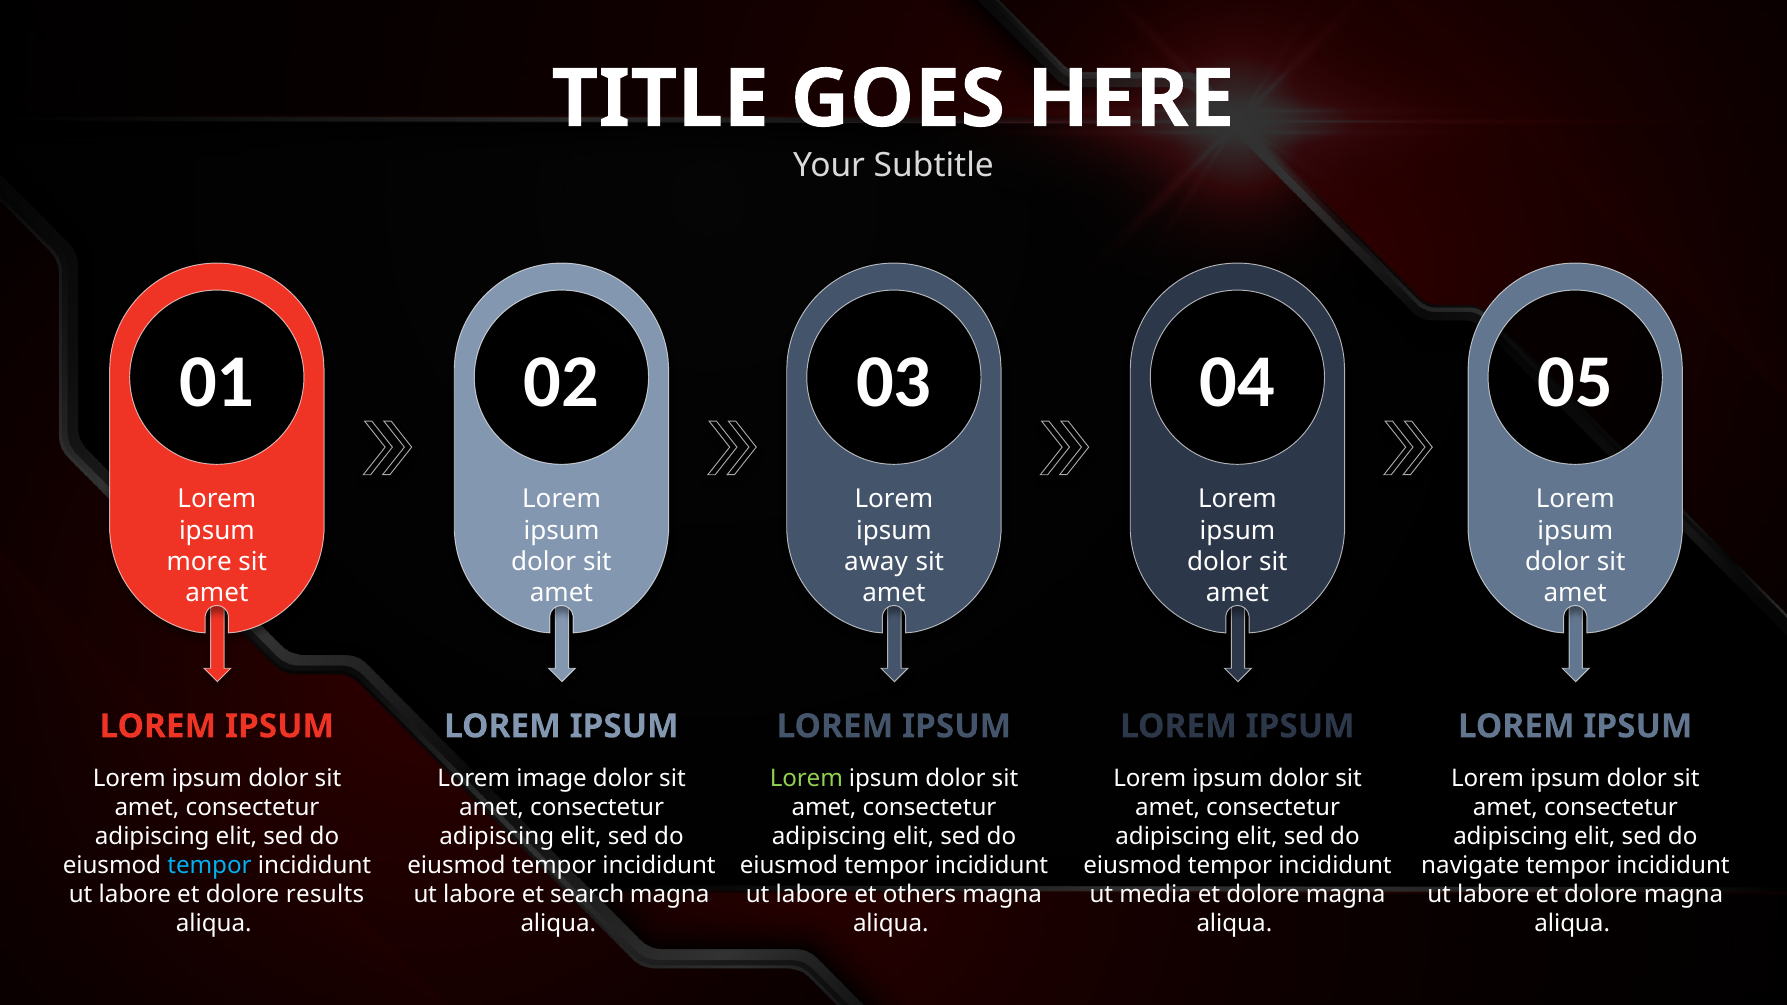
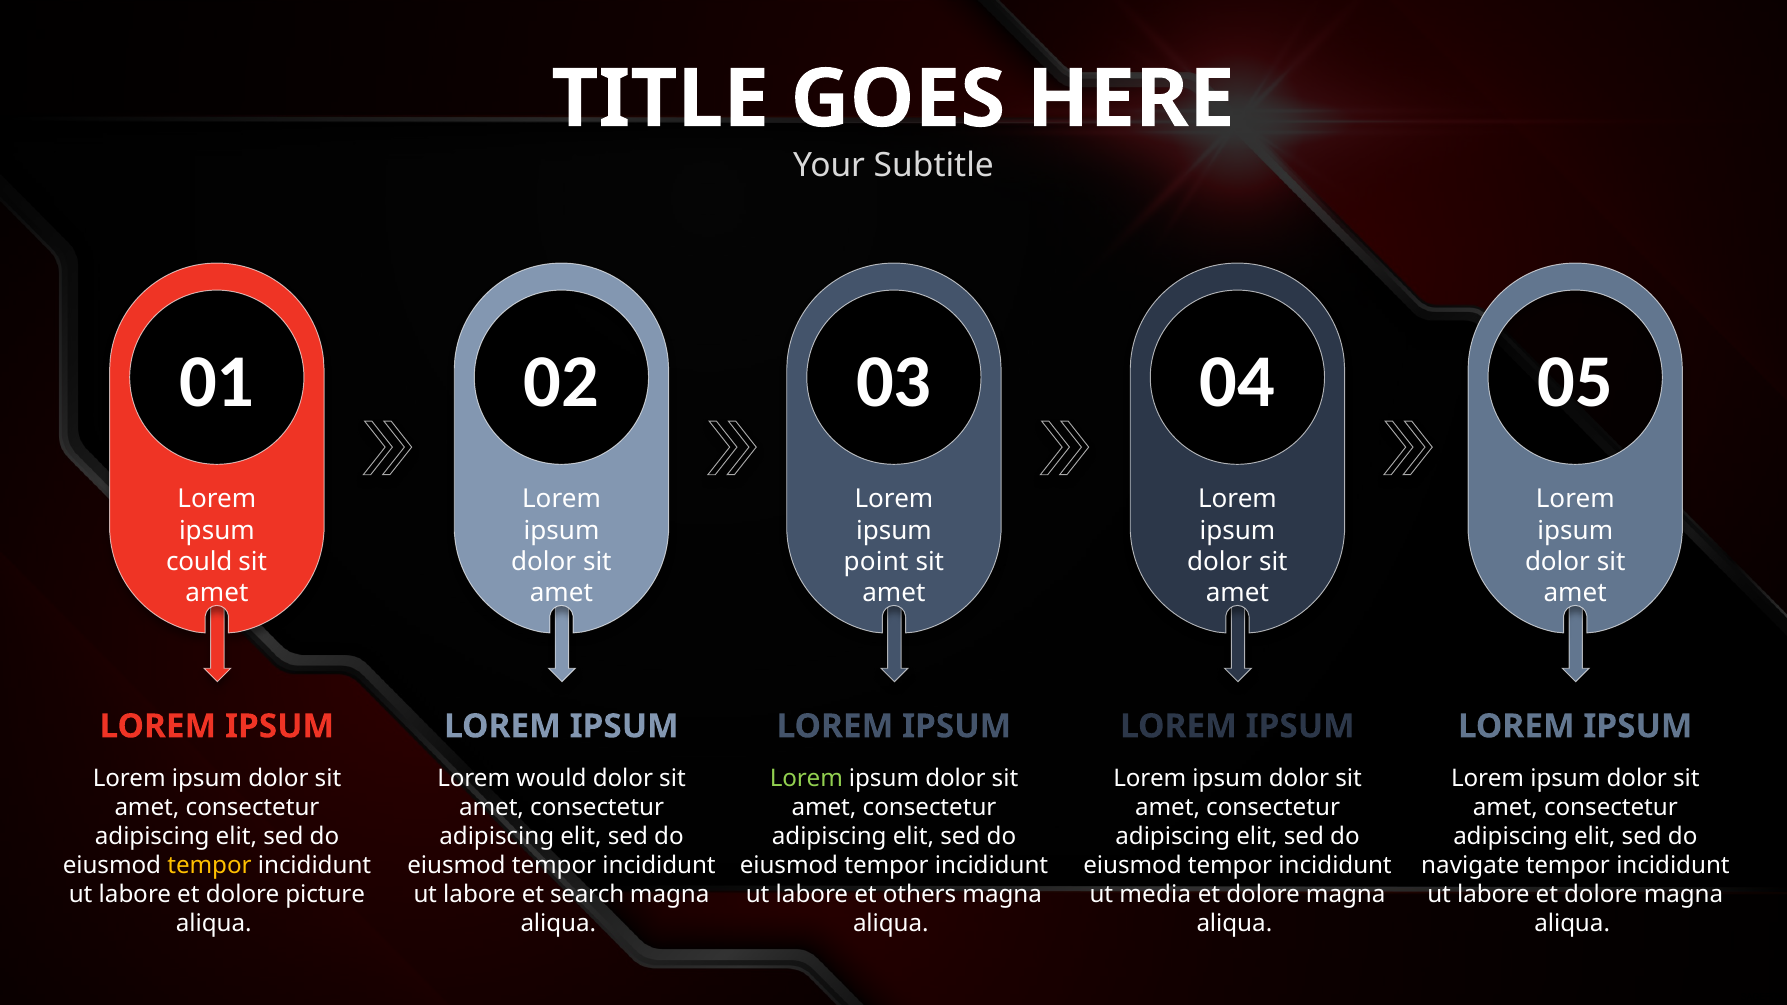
more: more -> could (199, 562)
away: away -> point (876, 562)
image: image -> would (552, 778)
tempor colour: light blue -> yellow (210, 865)
results: results -> picture (325, 895)
